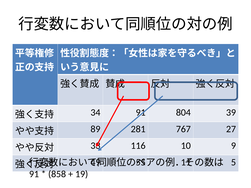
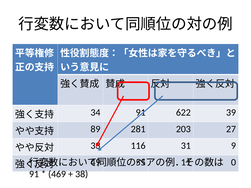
804: 804 -> 622 (183, 113)
767: 767 -> 203 (183, 129)
10: 10 -> 31 (186, 146)
5: 5 -> 0 (233, 163)
858: 858 -> 469 (57, 174)
19: 19 -> 38 (82, 174)
